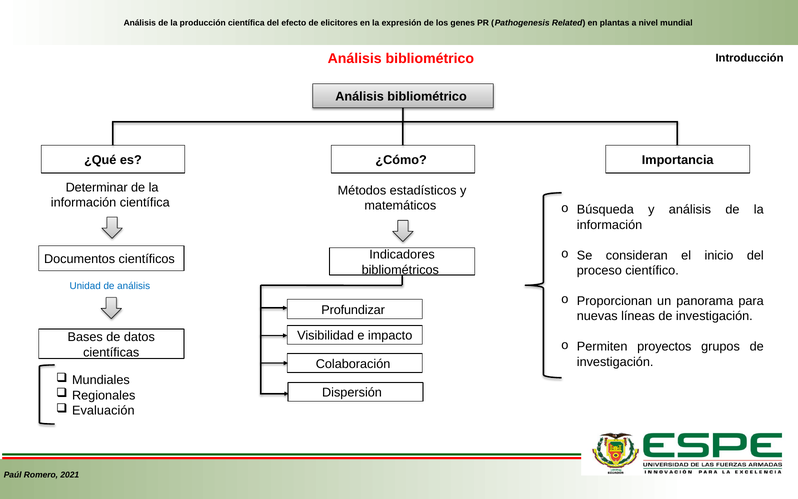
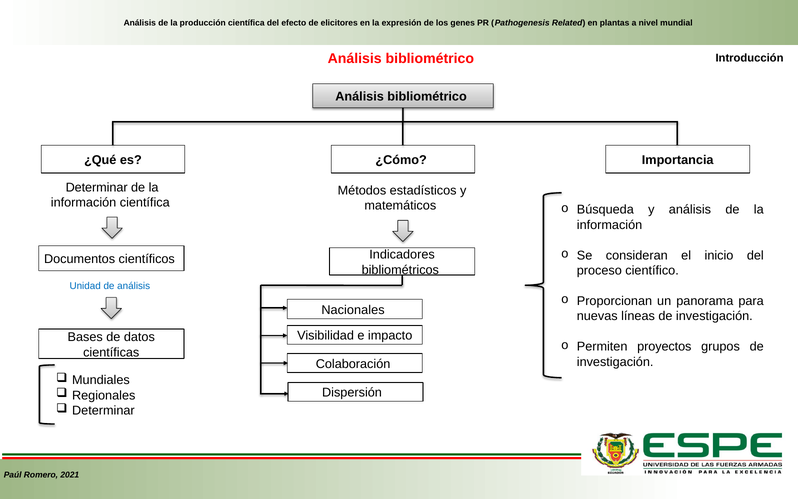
Profundizar: Profundizar -> Nacionales (353, 310)
Evaluación: Evaluación -> Determinar (103, 410)
